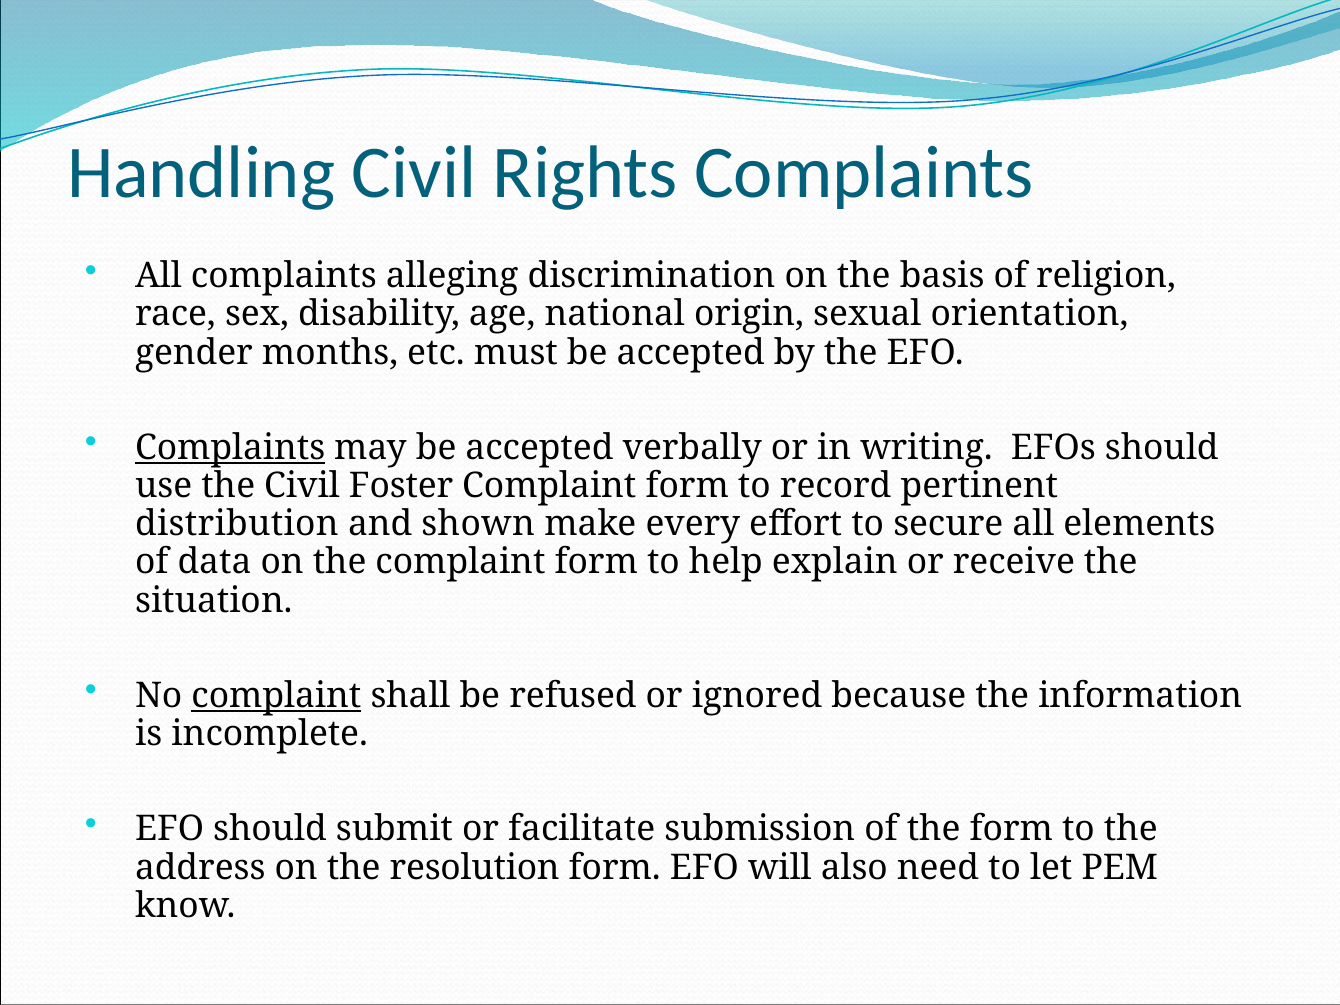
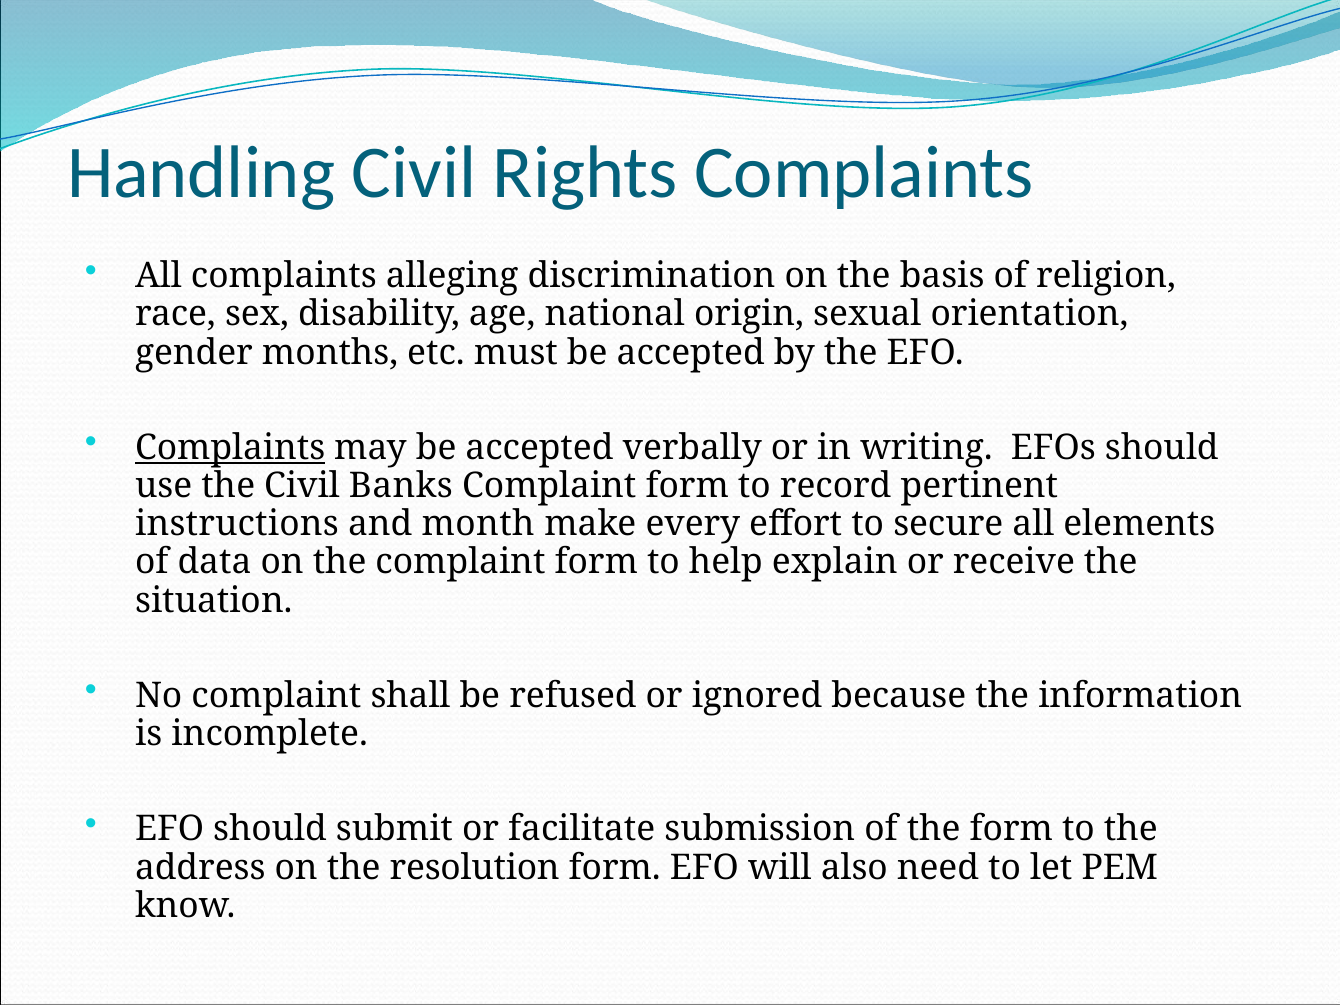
Foster: Foster -> Banks (401, 486)
distribution: distribution -> instructions (237, 524)
shown: shown -> month (478, 524)
complaint underline: present -> none (276, 696)
